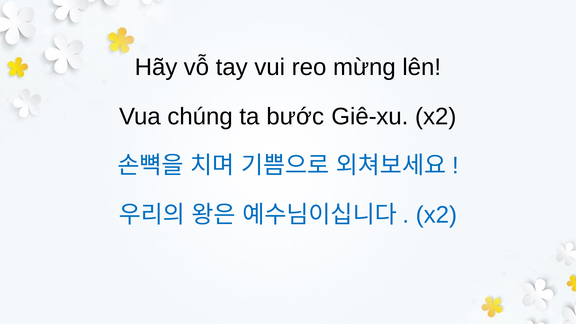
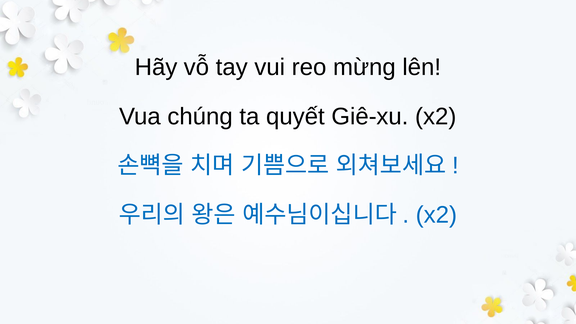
bước: bước -> quyết (295, 117)
